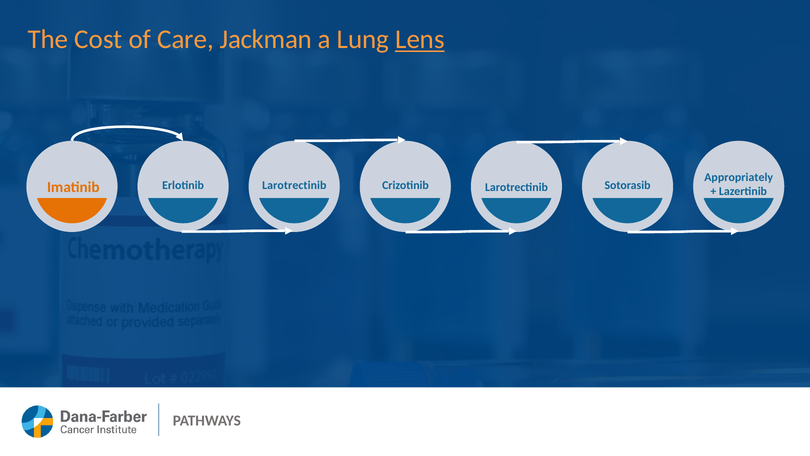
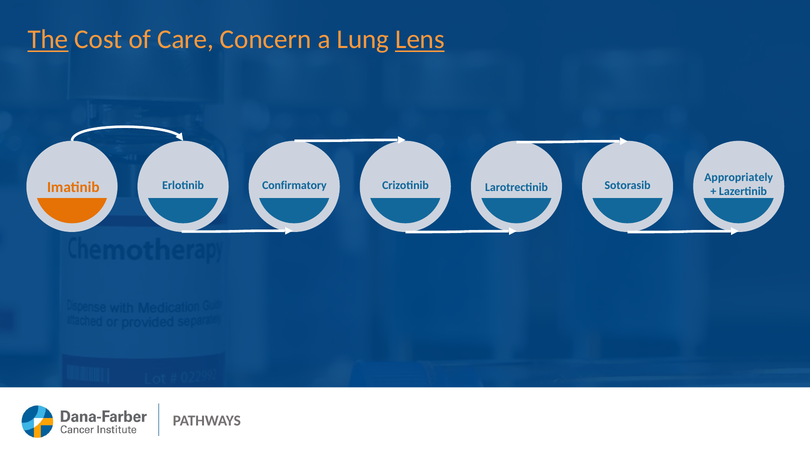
The underline: none -> present (48, 40)
Jackman: Jackman -> Concern (266, 40)
Erlotinib Larotrectinib: Larotrectinib -> Confirmatory (294, 185)
